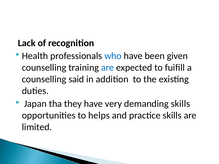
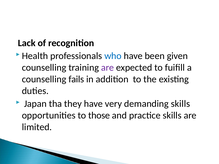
are colour: blue -> purple (108, 68)
said: said -> fails (76, 79)
helps: helps -> those (99, 116)
